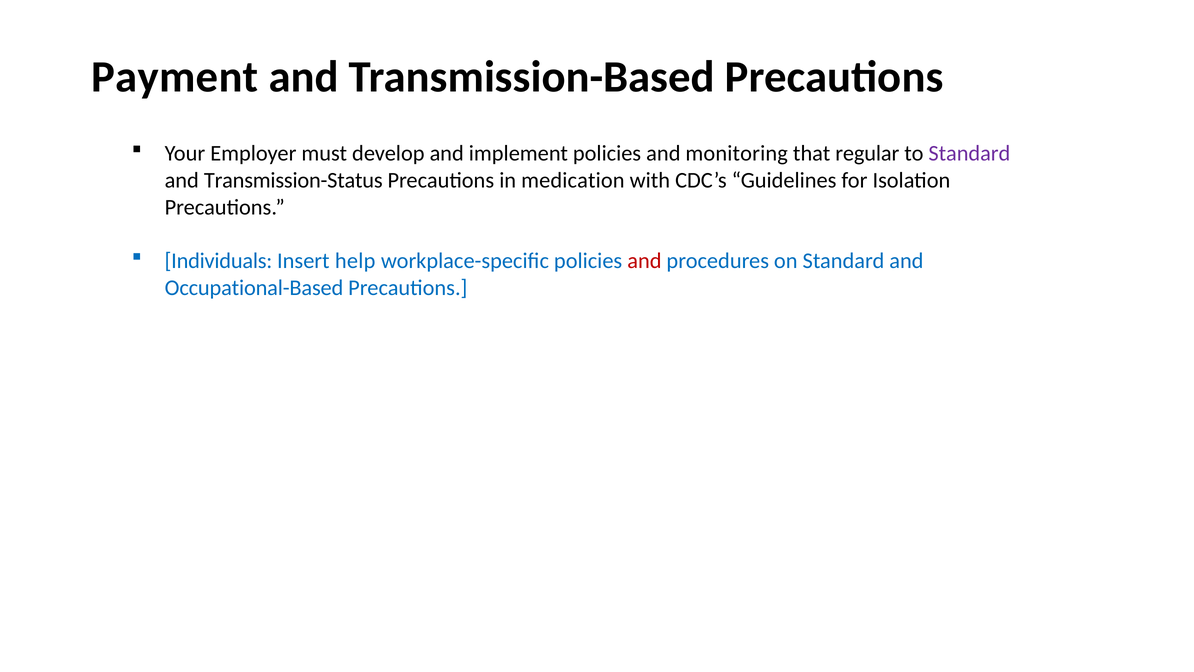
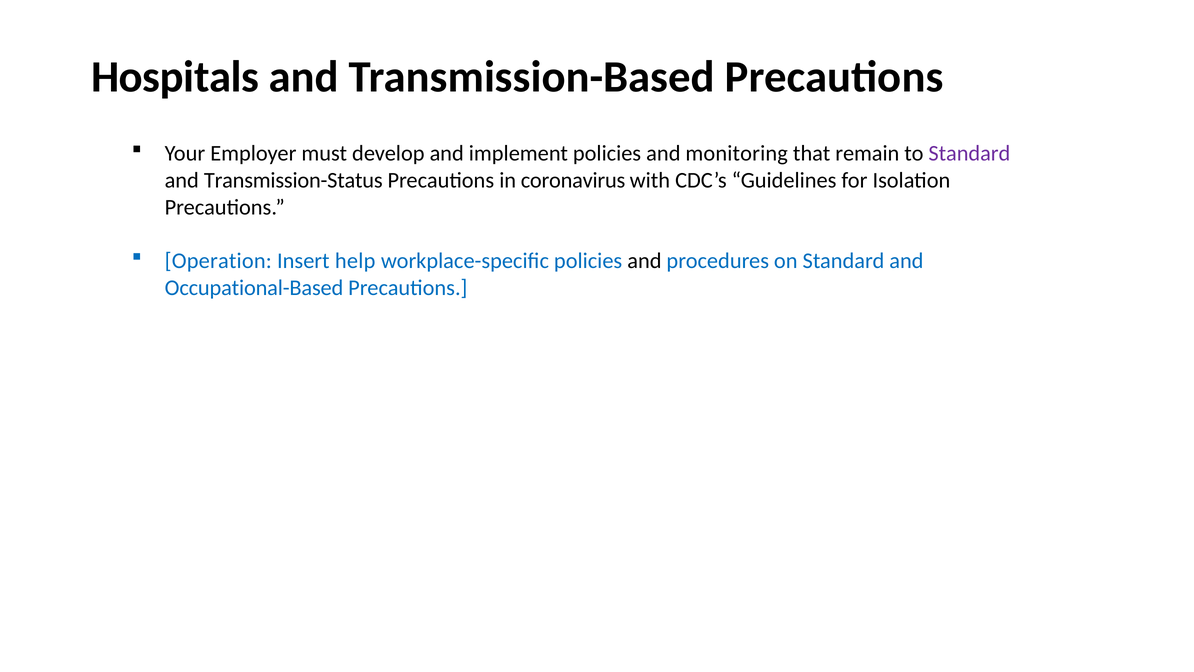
Payment: Payment -> Hospitals (175, 77)
regular: regular -> remain (867, 153)
medication: medication -> coronavirus (573, 180)
Individuals: Individuals -> Operation (218, 261)
and colour: red -> black (644, 261)
